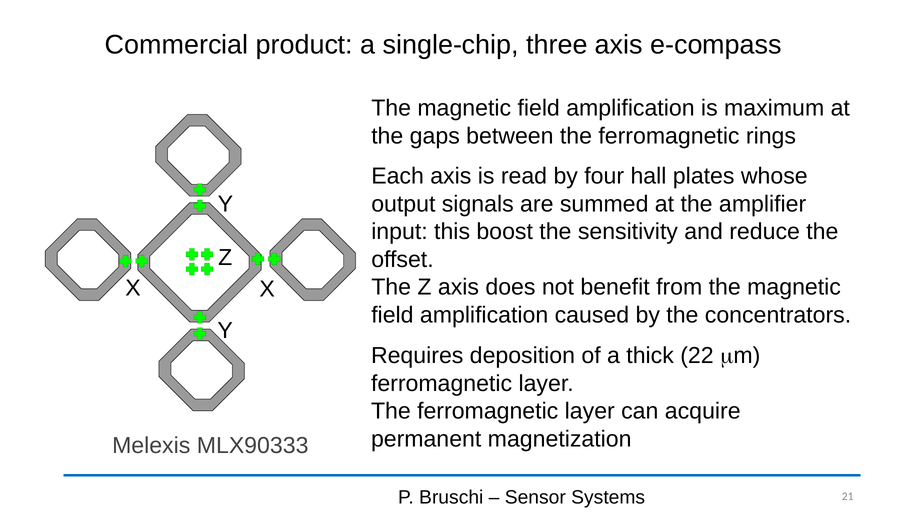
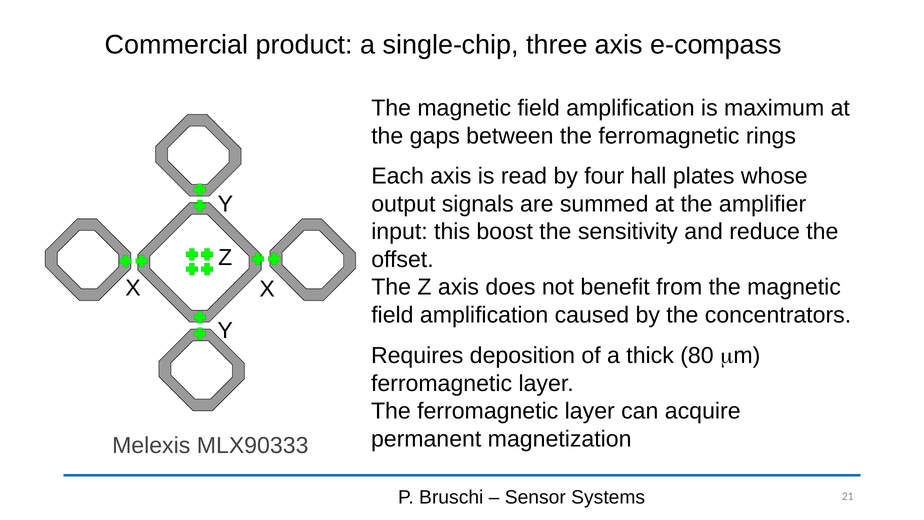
22: 22 -> 80 (697, 356)
